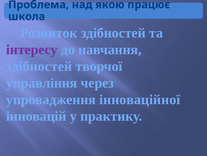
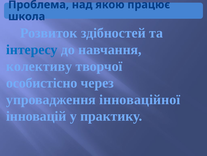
інтересу colour: purple -> blue (32, 49)
здібностей: здібностей -> колективу (39, 66)
управління: управління -> особистісно (42, 83)
